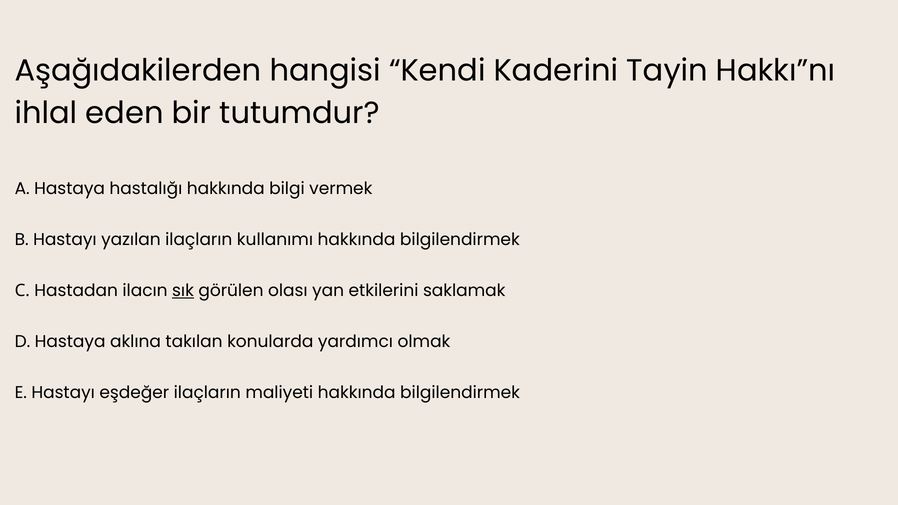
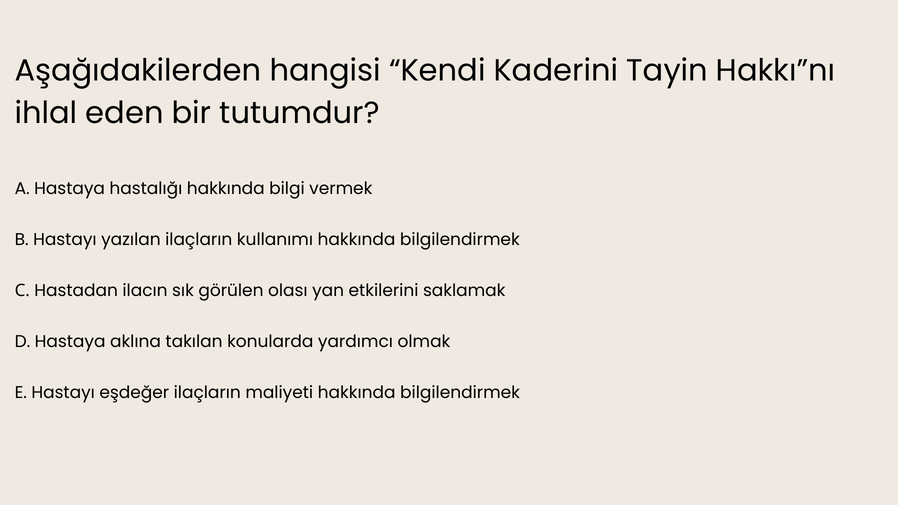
sık underline: present -> none (183, 291)
